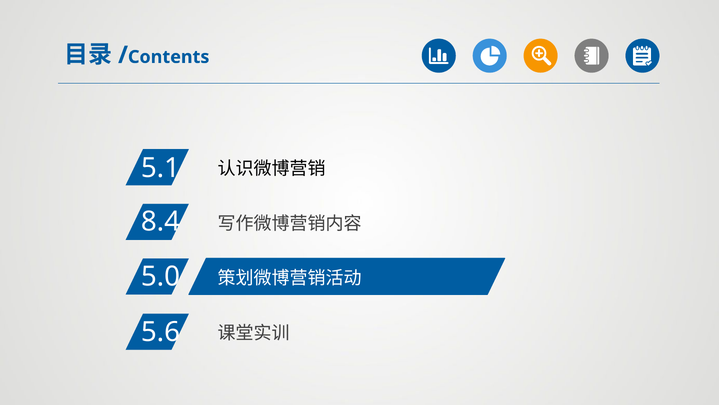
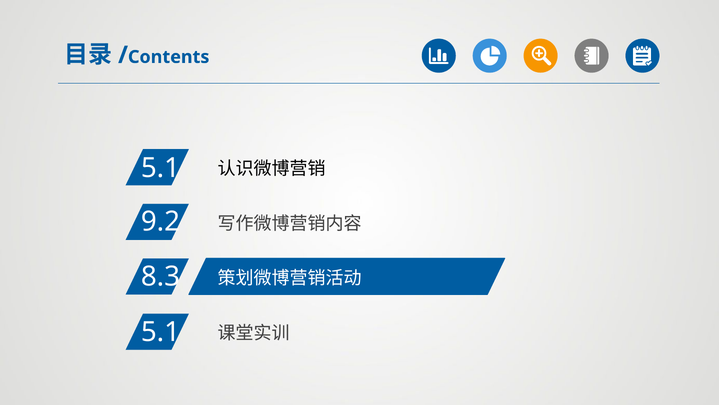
8.4: 8.4 -> 9.2 (160, 221)
5.0: 5.0 -> 8.3 (160, 276)
5.6: 5.6 -> 5.1 (160, 332)
